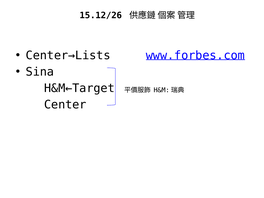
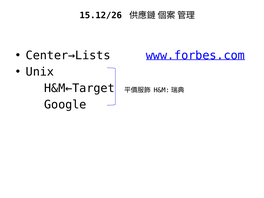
Sina: Sina -> Unix (40, 72)
Center: Center -> Google (65, 105)
